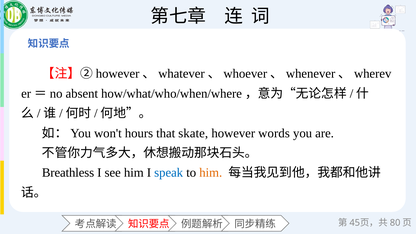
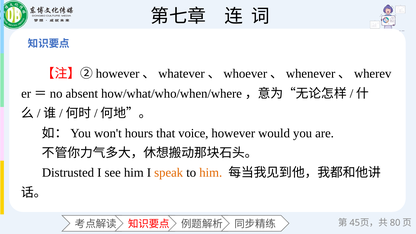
skate: skate -> voice (193, 133)
words: words -> would (274, 133)
Breathless: Breathless -> Distrusted (68, 173)
speak colour: blue -> orange (169, 173)
